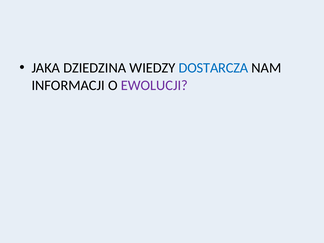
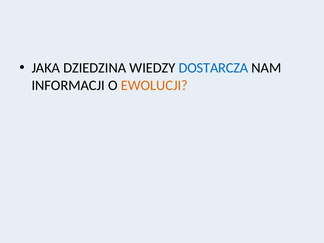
EWOLUCJI colour: purple -> orange (154, 85)
